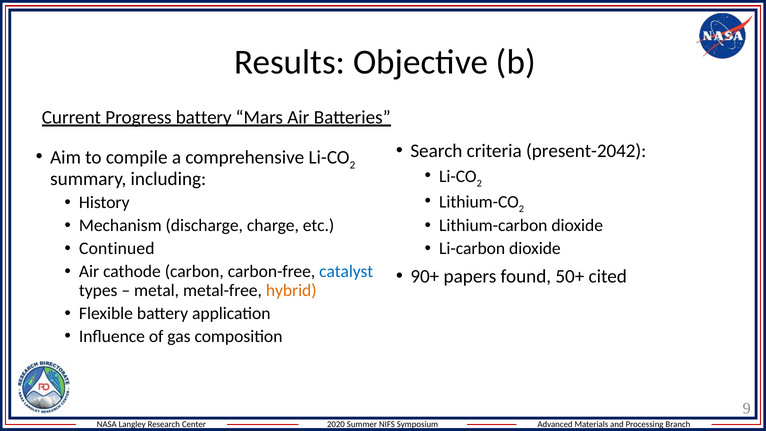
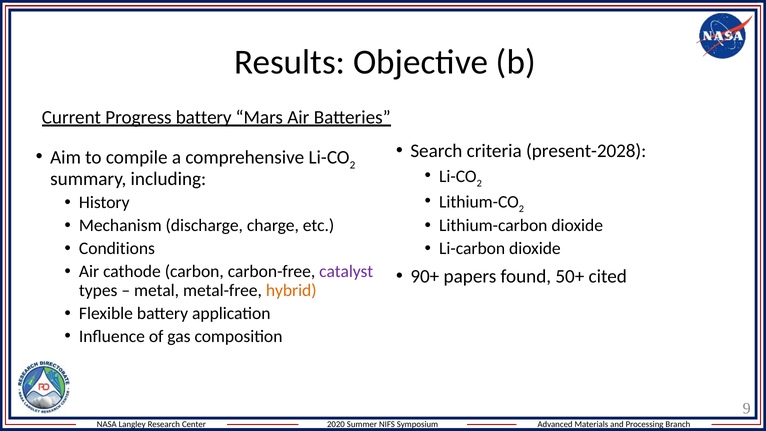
present-2042: present-2042 -> present-2028 (586, 151)
Continued: Continued -> Conditions (117, 248)
catalyst colour: blue -> purple (346, 271)
